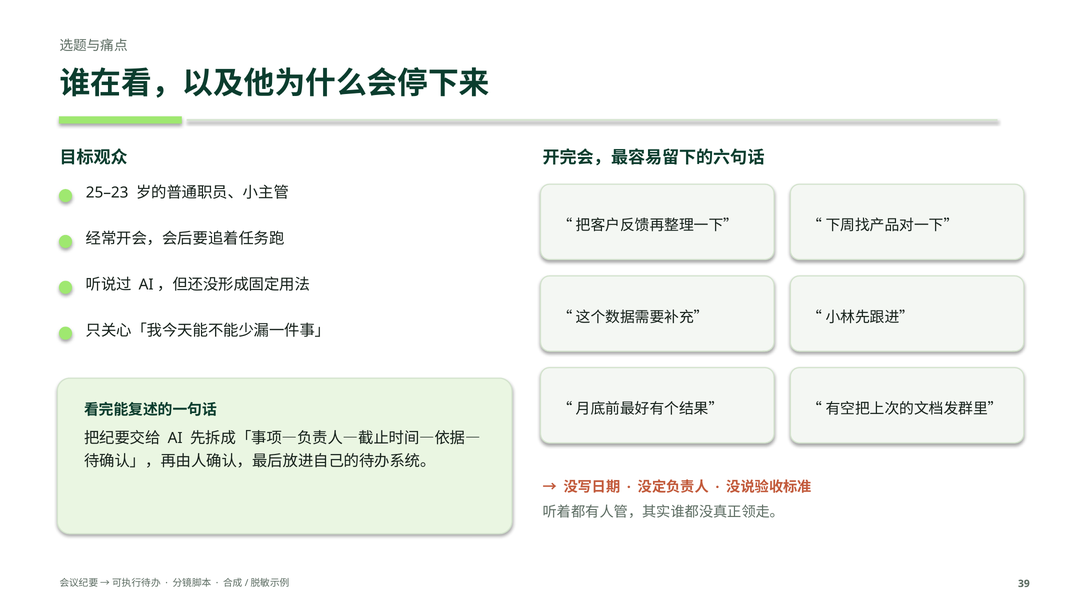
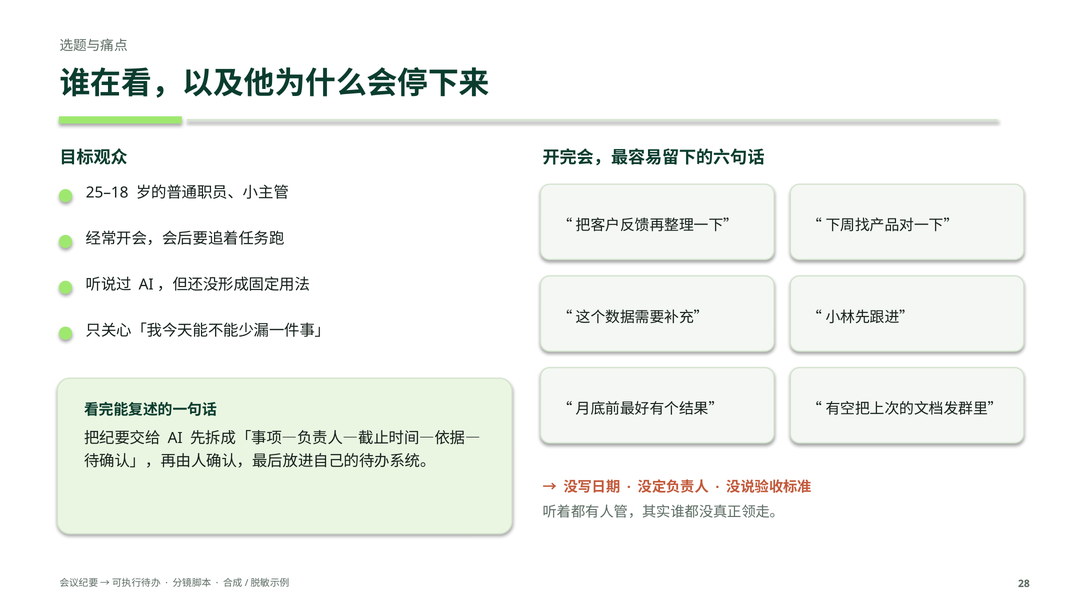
25–23: 25–23 -> 25–18 (107, 193)
39: 39 -> 28 (1024, 584)
